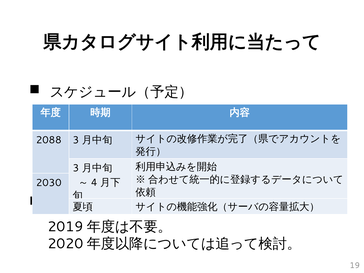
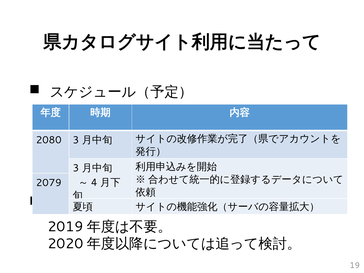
2088: 2088 -> 2080 (49, 140)
2030: 2030 -> 2079 (49, 183)
